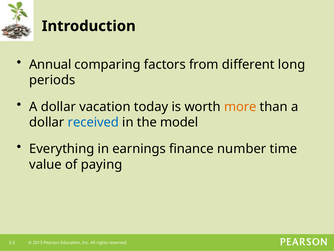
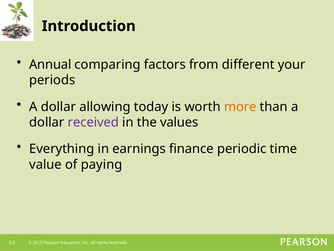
long: long -> your (292, 64)
vacation: vacation -> allowing (105, 107)
received colour: blue -> purple (93, 122)
model: model -> values (179, 122)
number: number -> periodic (242, 149)
